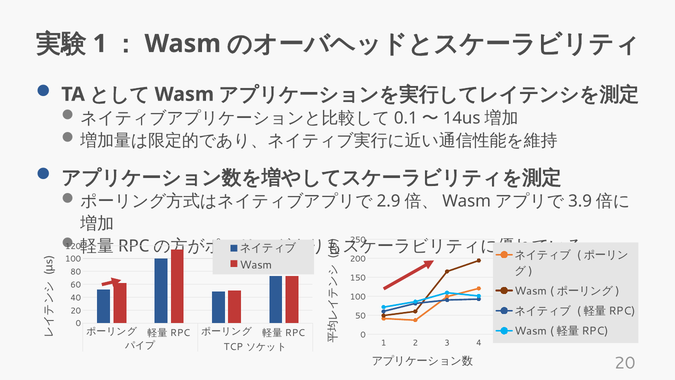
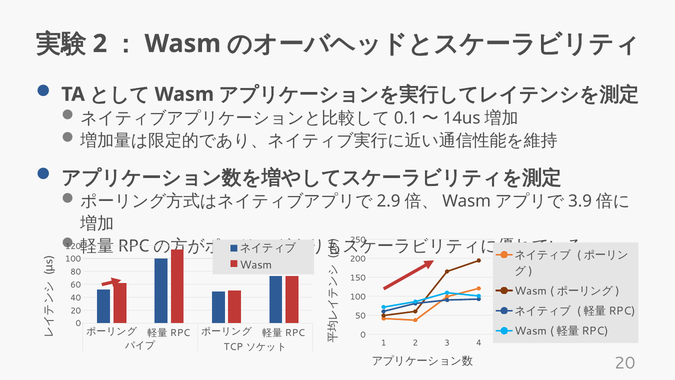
1: 1 -> 2 (100, 44)
